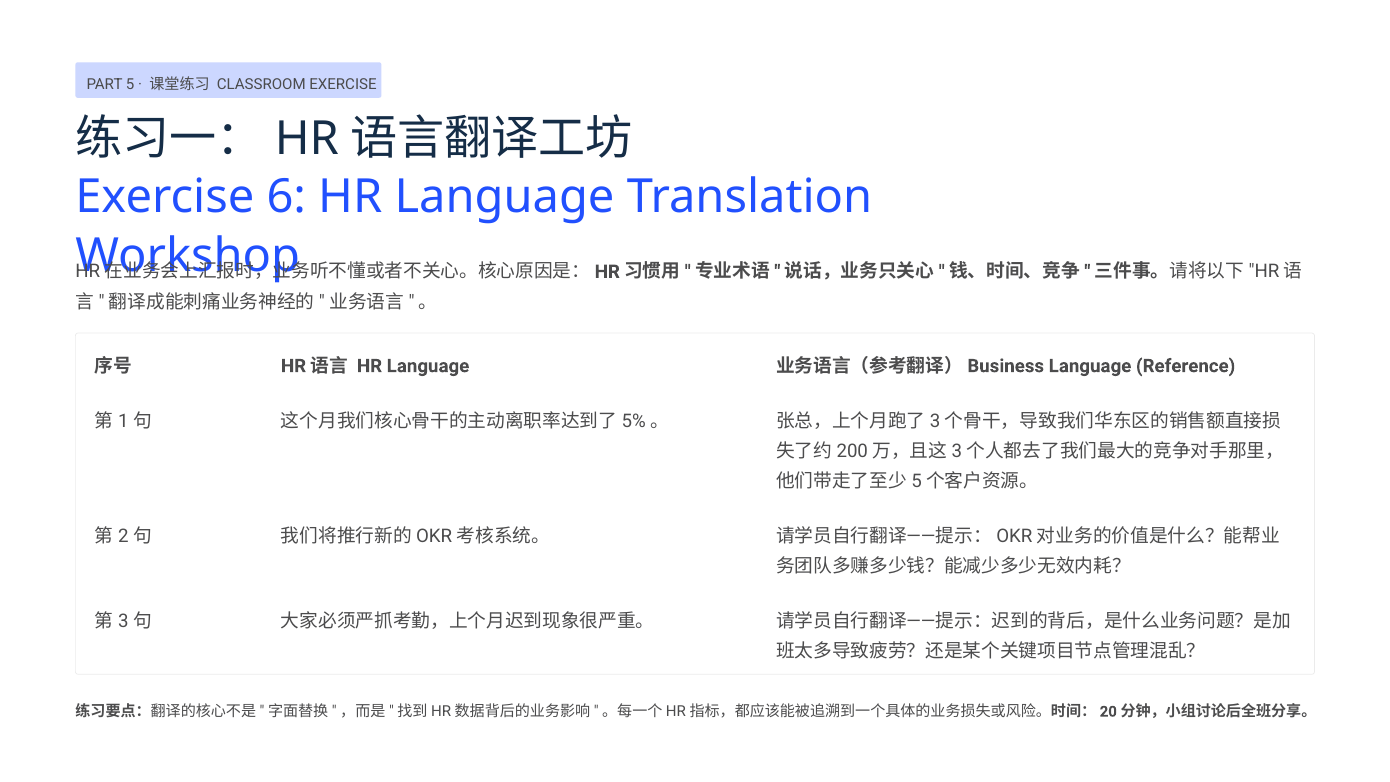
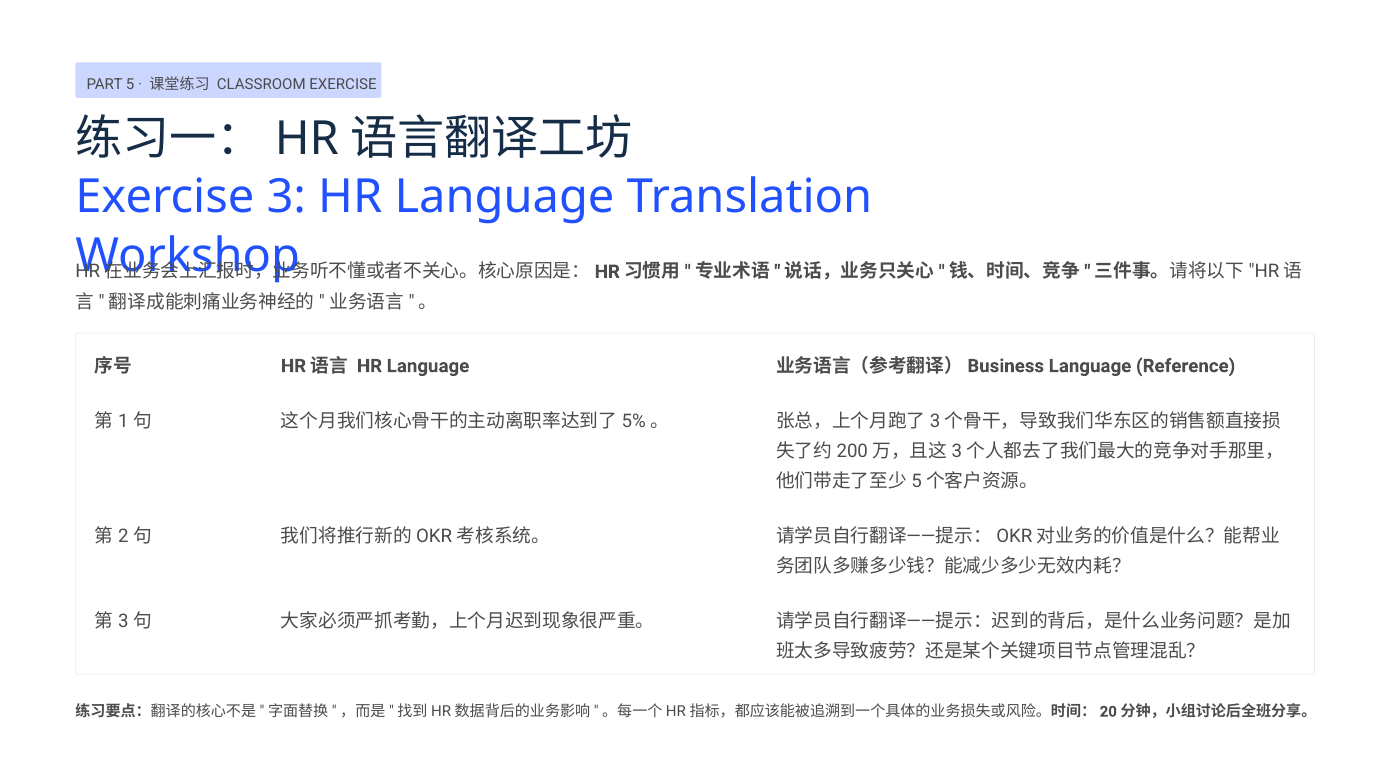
Exercise 6: 6 -> 3 (286, 197)
